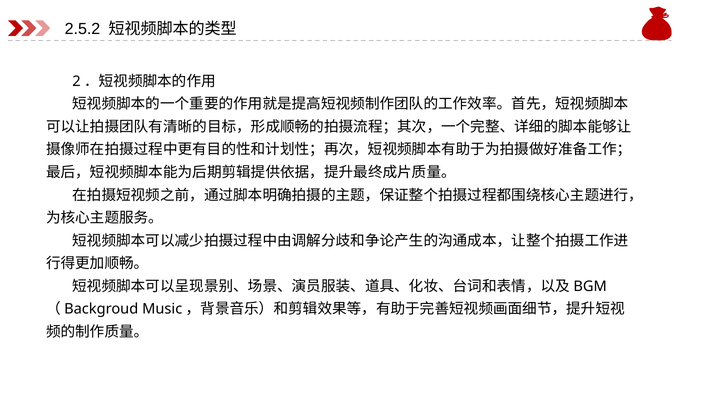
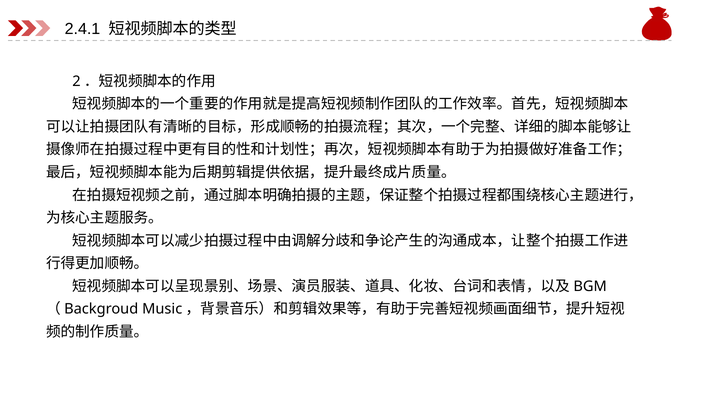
2.5.2: 2.5.2 -> 2.4.1 (82, 29)
